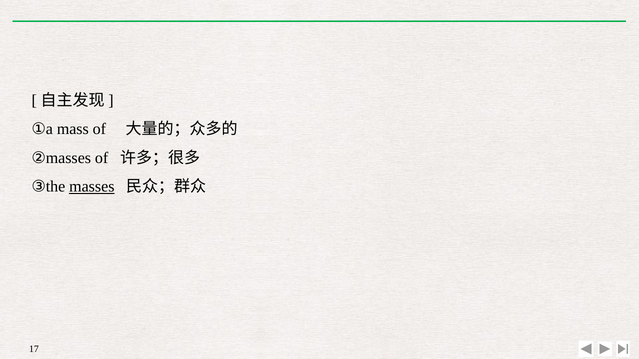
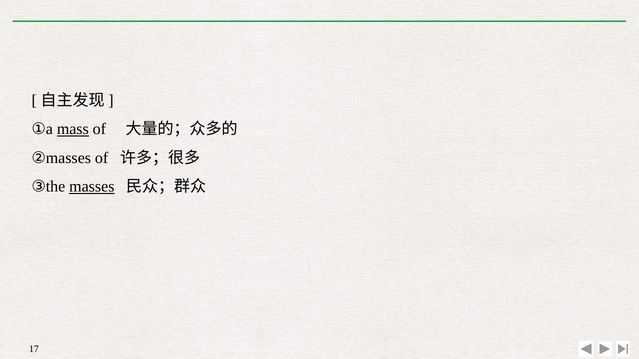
mass underline: none -> present (73, 129)
